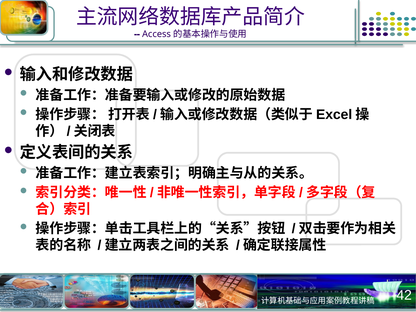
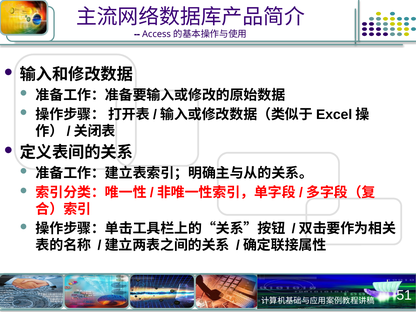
42: 42 -> 51 (404, 295)
